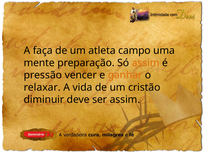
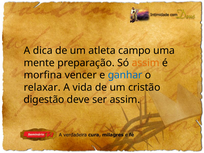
faça: faça -> dica (43, 51)
pressão: pressão -> morfina (43, 75)
ganhar colour: orange -> blue (125, 75)
diminuir: diminuir -> digestão (44, 100)
